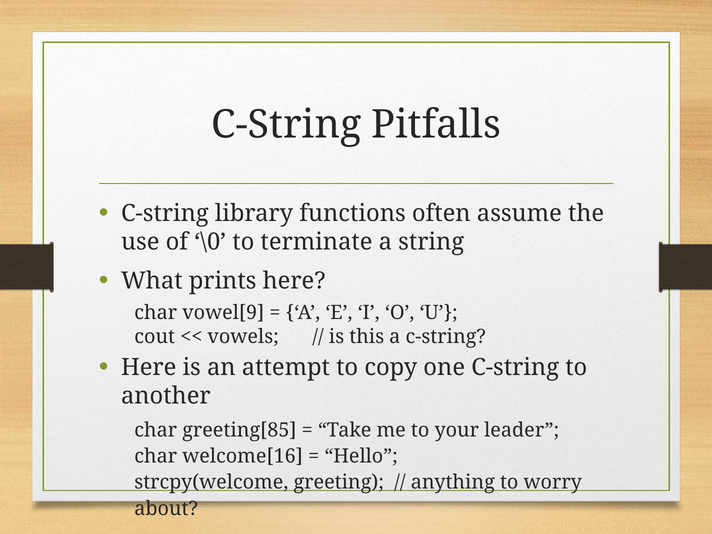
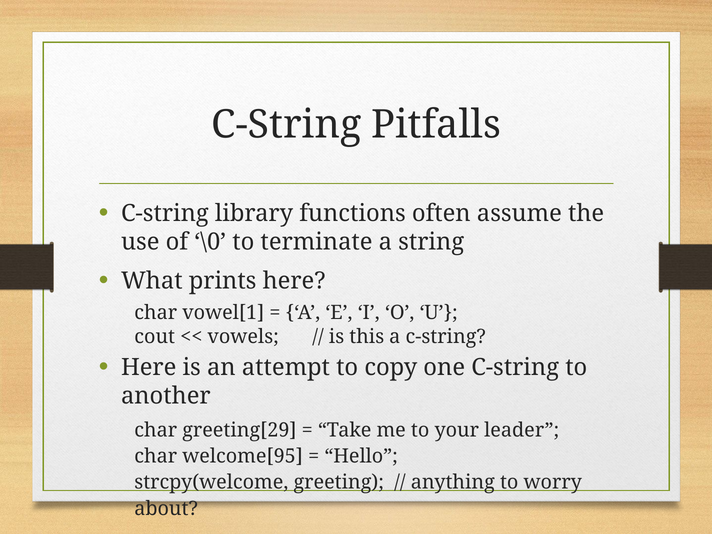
vowel[9: vowel[9 -> vowel[1 (223, 313)
greeting[85: greeting[85 -> greeting[29 (239, 430)
welcome[16: welcome[16 -> welcome[95 (243, 456)
